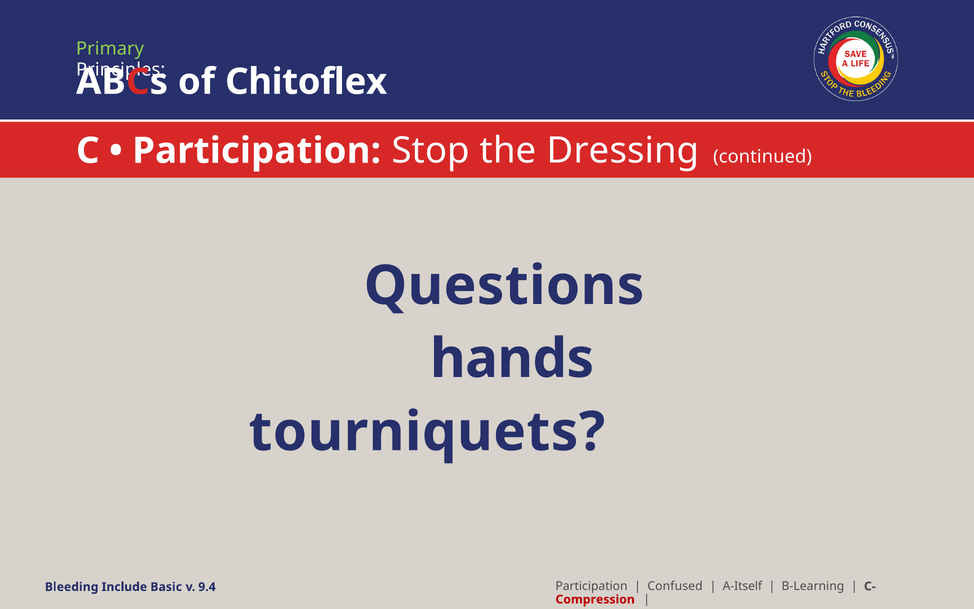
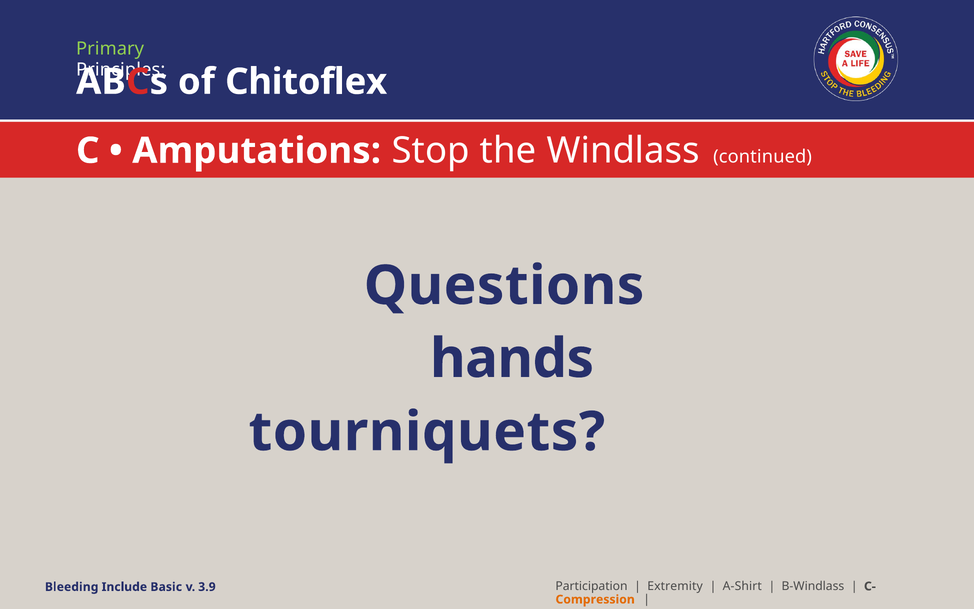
Participation: Participation -> Amputations (257, 151)
Dressing: Dressing -> Windlass (623, 151)
Confused: Confused -> Extremity (675, 586)
A-Itself: A-Itself -> A-Shirt (742, 586)
B-Learning: B-Learning -> B-Windlass (813, 586)
9.4: 9.4 -> 3.9 (207, 587)
Compression colour: red -> orange (595, 599)
